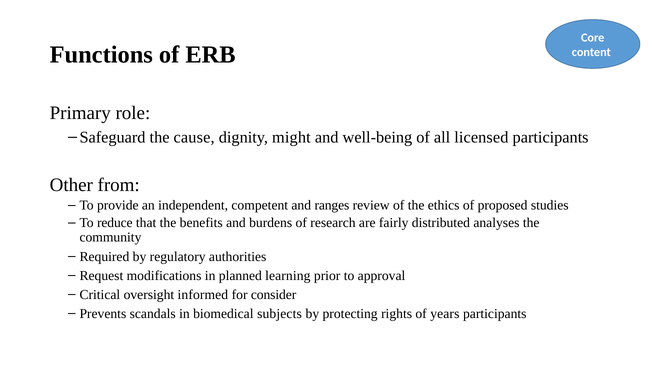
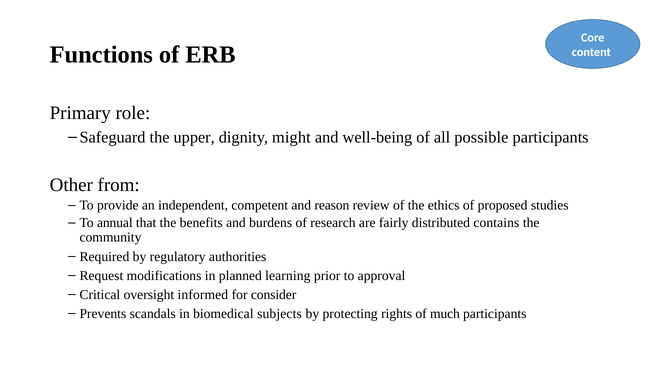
cause: cause -> upper (194, 137)
licensed: licensed -> possible (481, 137)
ranges: ranges -> reason (332, 205)
reduce: reduce -> annual (115, 223)
analyses: analyses -> contains (496, 223)
years: years -> much (445, 313)
